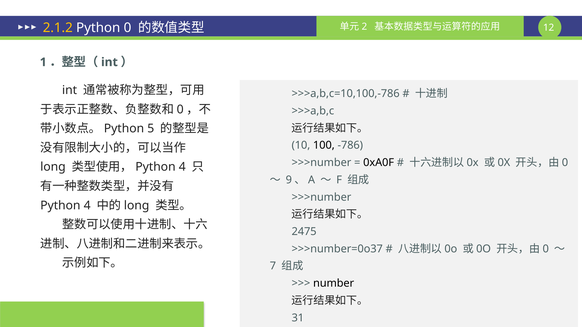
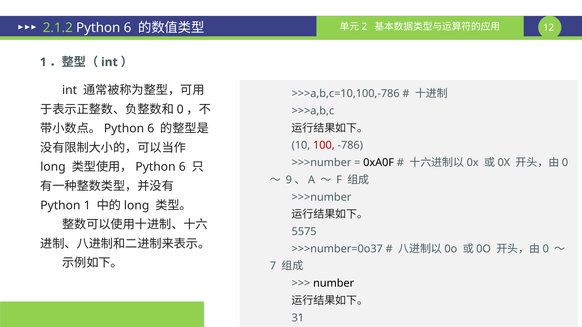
2.1.2 colour: yellow -> light green (58, 28)
0: 0 -> 6 (128, 28)
5: 5 -> 6 (151, 129)
100 colour: black -> red (324, 145)
4: 4 -> 6 (182, 167)
4: 4 -> 1 (87, 206)
2475: 2475 -> 5575 (304, 232)
